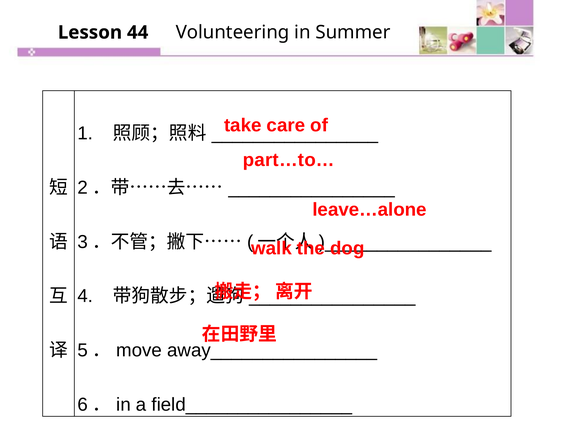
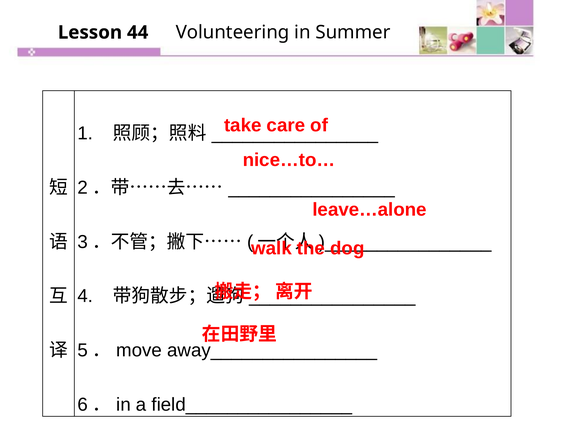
part…to…: part…to… -> nice…to… (289, 160)
